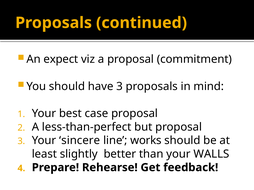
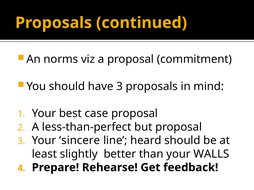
expect: expect -> norms (61, 59)
works: works -> heard (146, 141)
